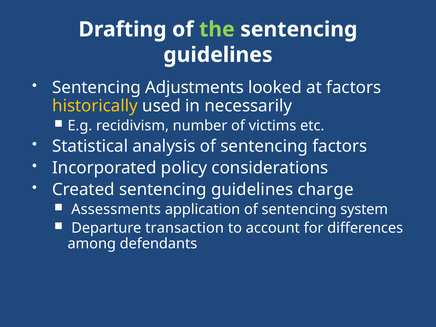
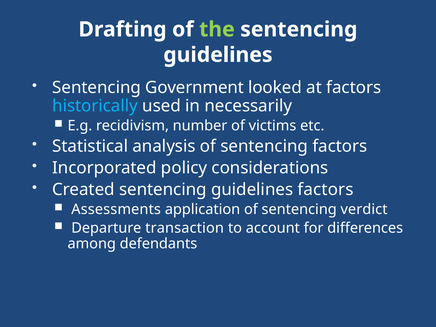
Adjustments: Adjustments -> Government (195, 88)
historically colour: yellow -> light blue (95, 106)
guidelines charge: charge -> factors (326, 190)
system: system -> verdict (364, 209)
